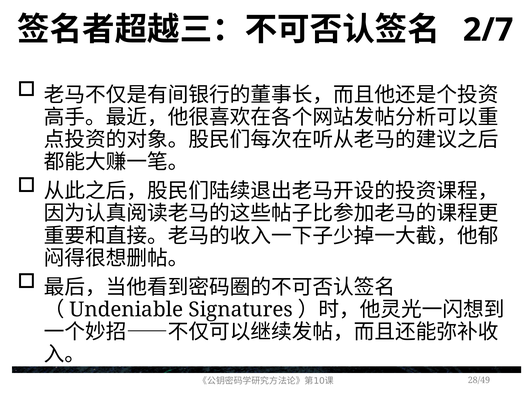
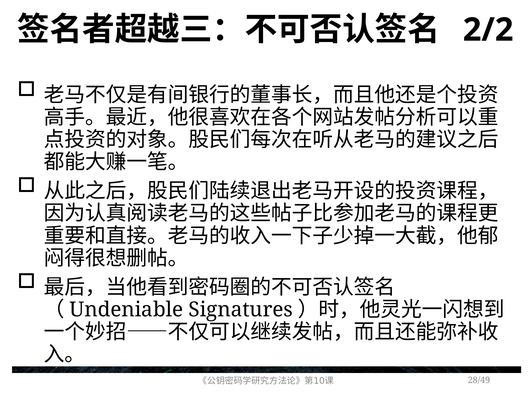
2/7: 2/7 -> 2/2 (488, 30)
